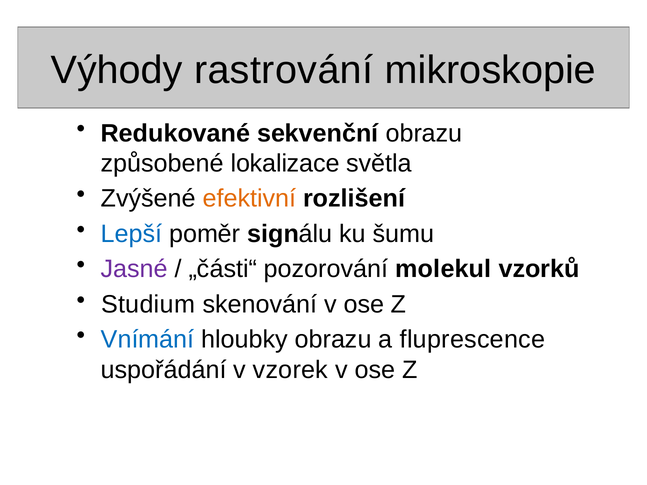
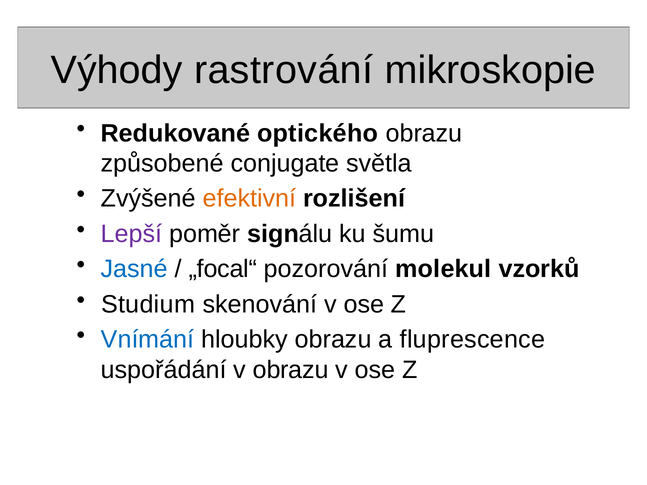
sekvenční: sekvenční -> optického (318, 133)
lokalizace: lokalizace -> conjugate (285, 164)
Lepší colour: blue -> purple (132, 234)
Jasné colour: purple -> blue (134, 269)
„části“: „části“ -> „focal“ (223, 269)
v vzorek: vzorek -> obrazu (291, 370)
